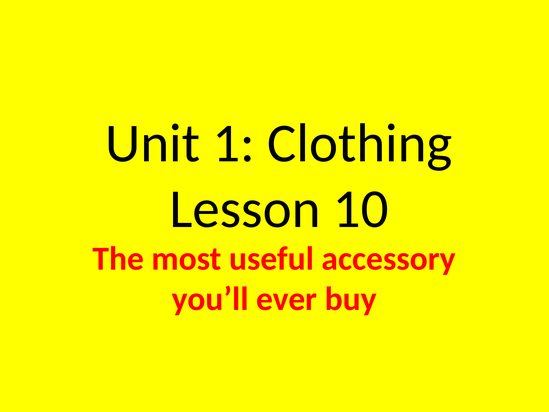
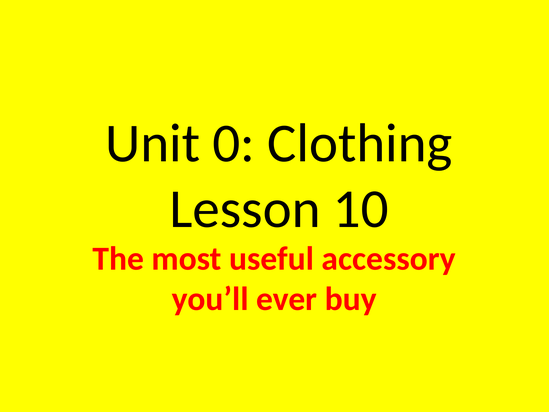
1: 1 -> 0 (234, 143)
